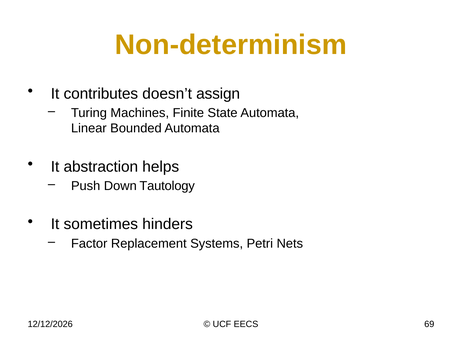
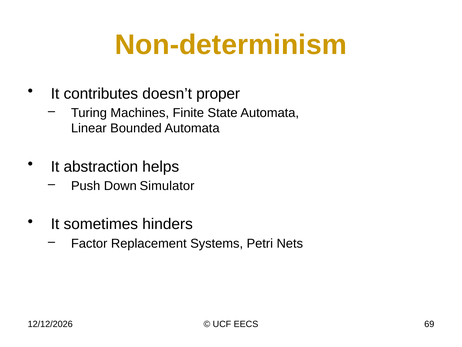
assign: assign -> proper (218, 93)
Tautology: Tautology -> Simulator (167, 186)
